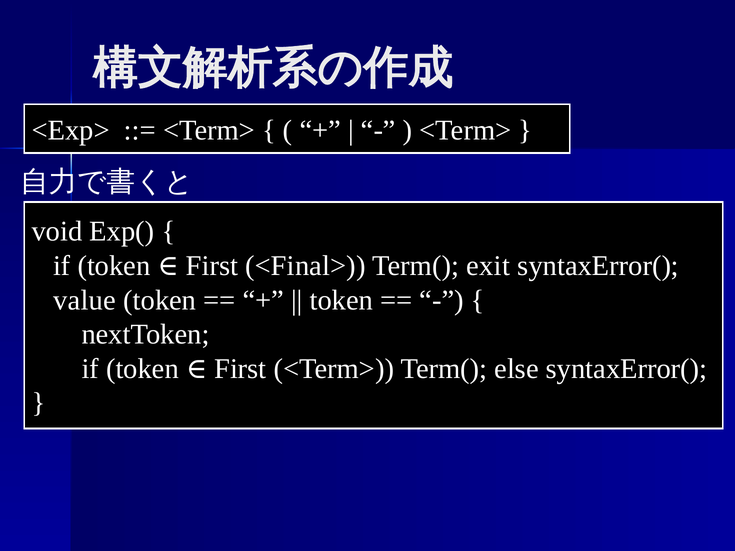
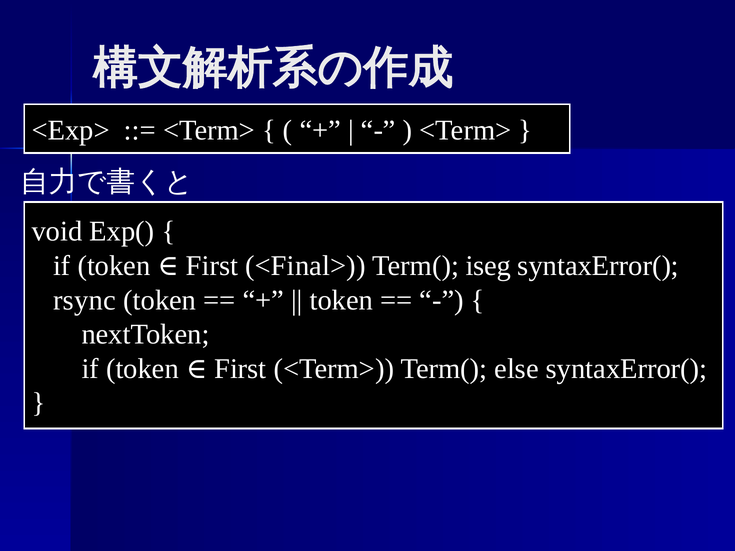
exit: exit -> iseg (488, 266)
value: value -> rsync (85, 300)
